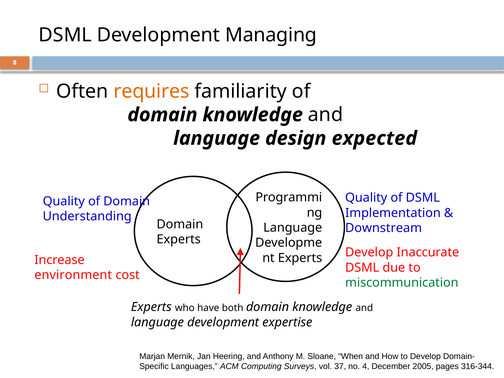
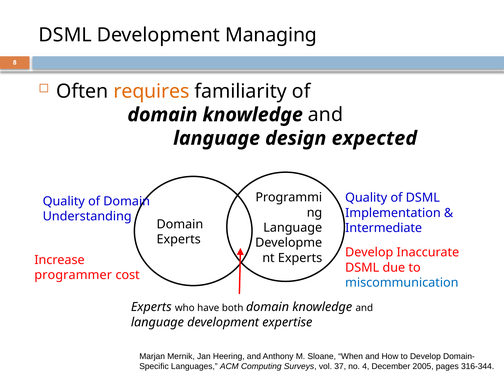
Downstream: Downstream -> Intermediate (384, 228)
environment: environment -> programmer (73, 275)
miscommunication colour: green -> blue (402, 283)
